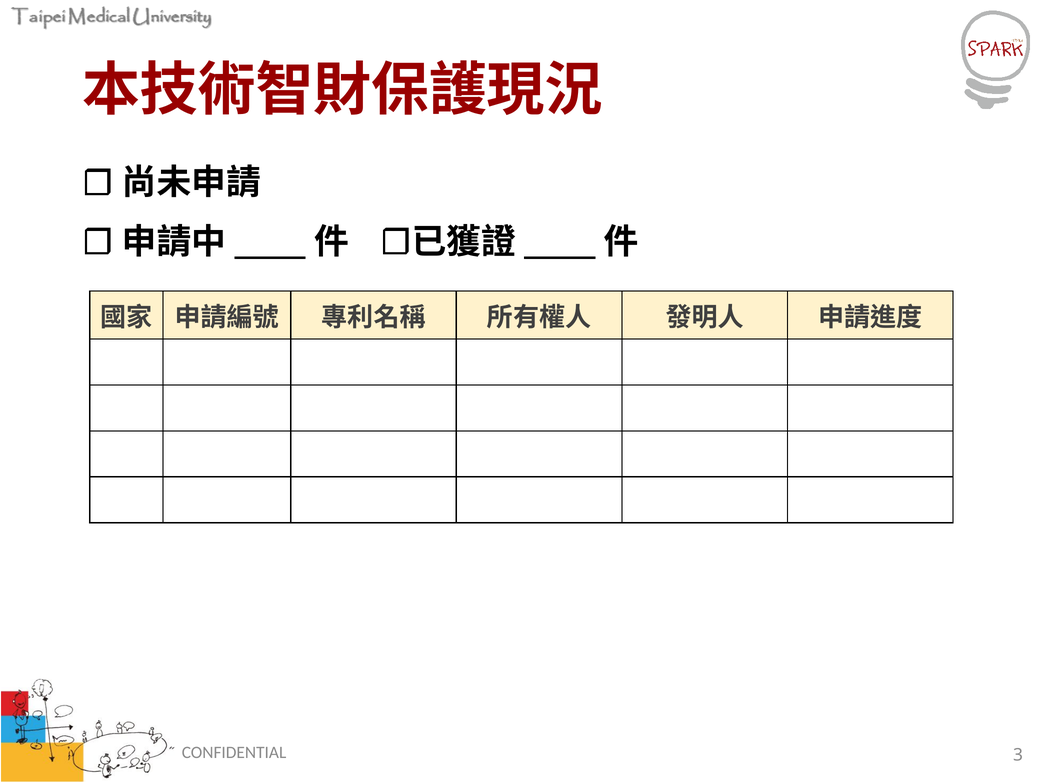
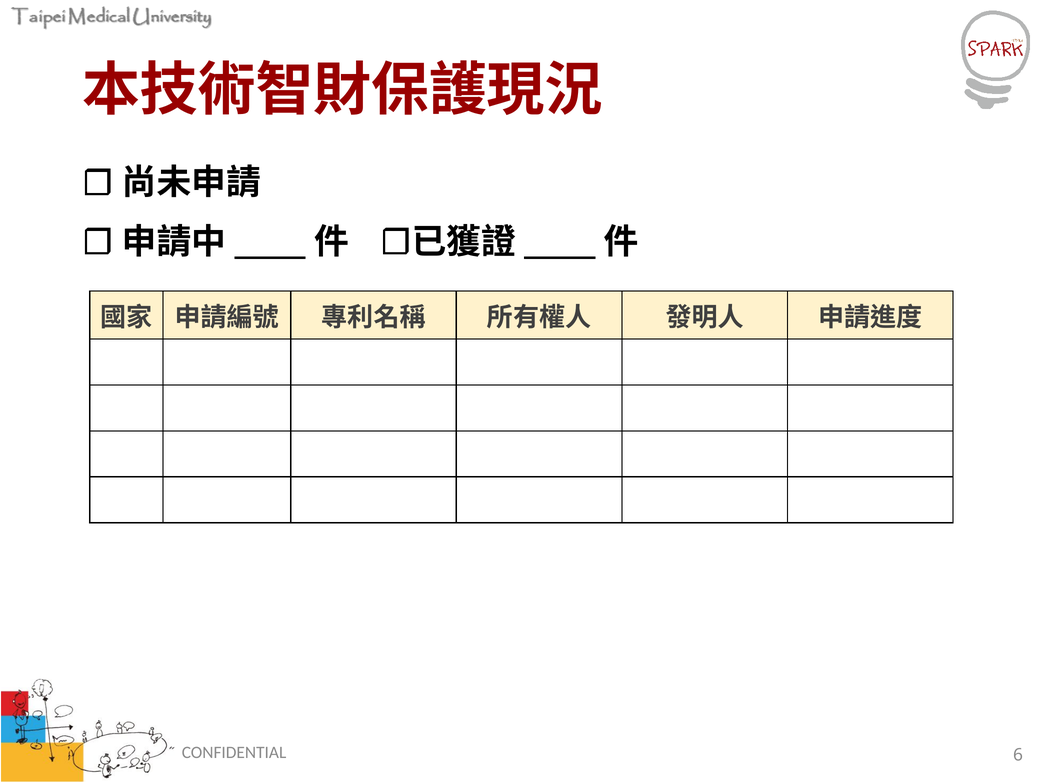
3: 3 -> 6 (1018, 754)
